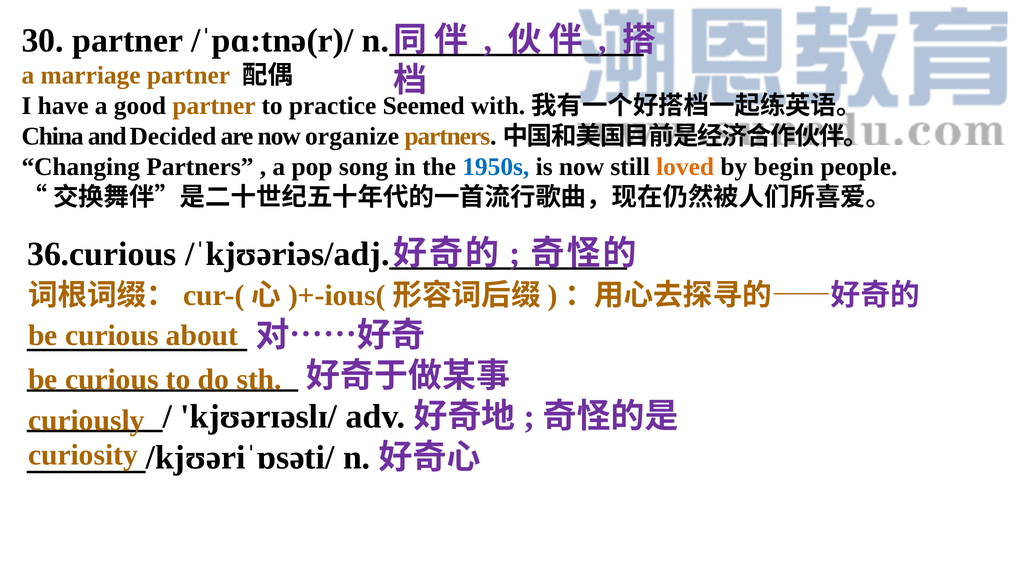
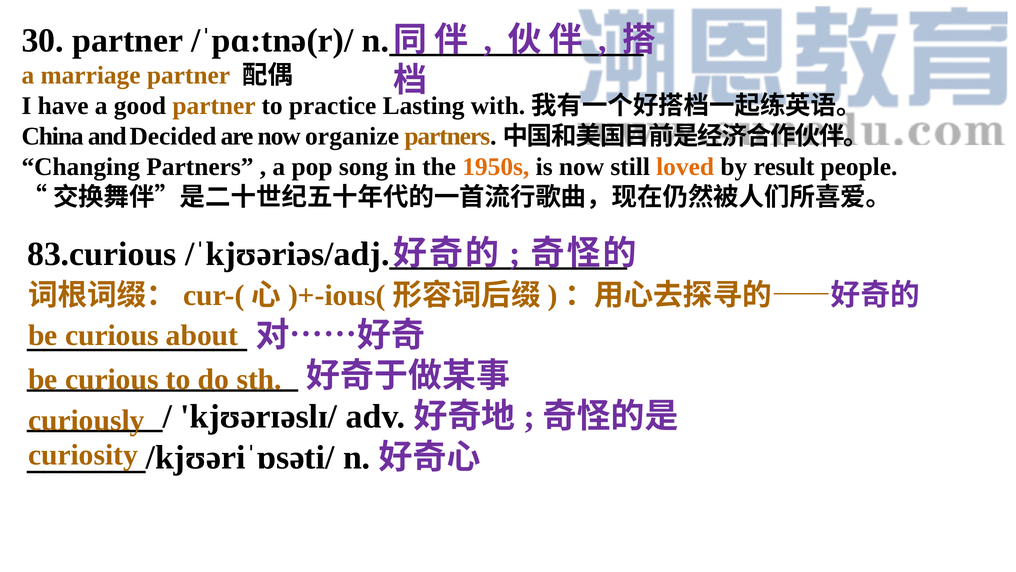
Seemed: Seemed -> Lasting (424, 106)
1950s colour: blue -> orange (496, 167)
begin: begin -> result (784, 167)
36.curious: 36.curious -> 83.curious (102, 254)
